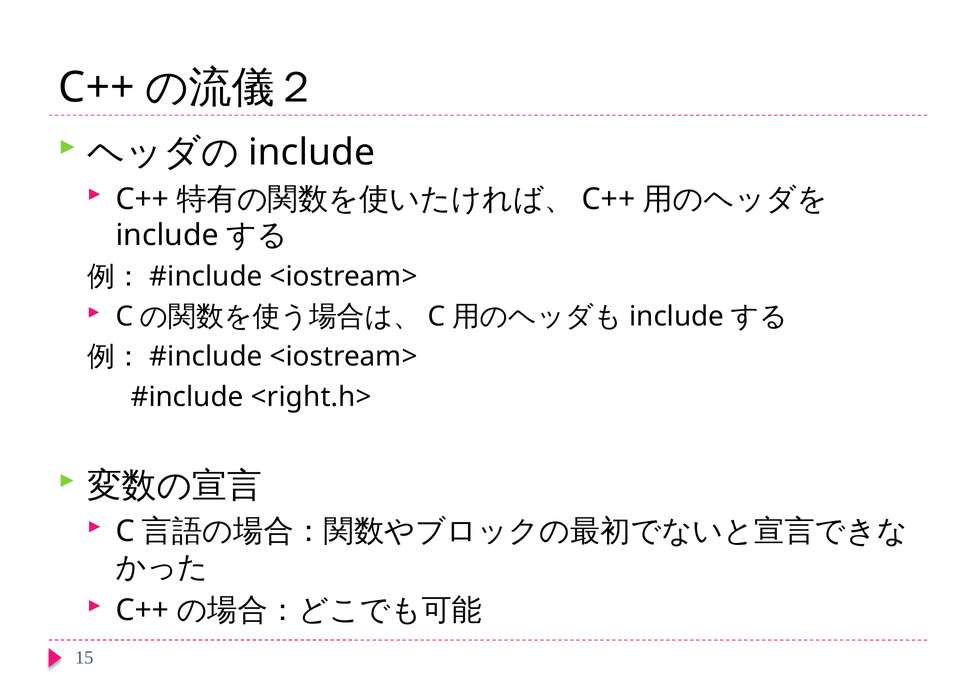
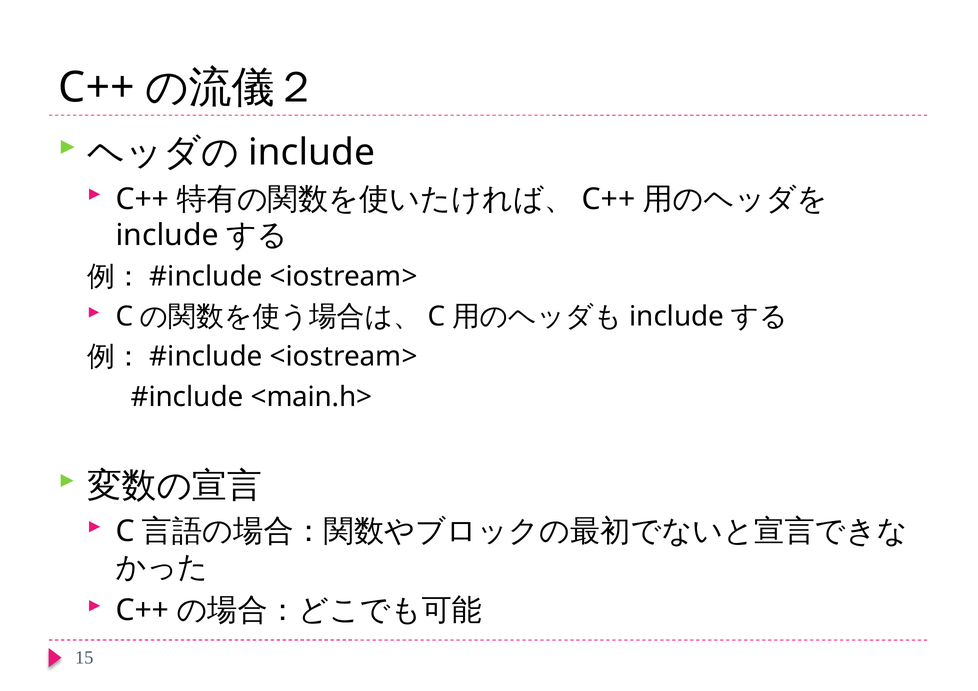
<right.h>: <right.h> -> <main.h> (311, 397)
